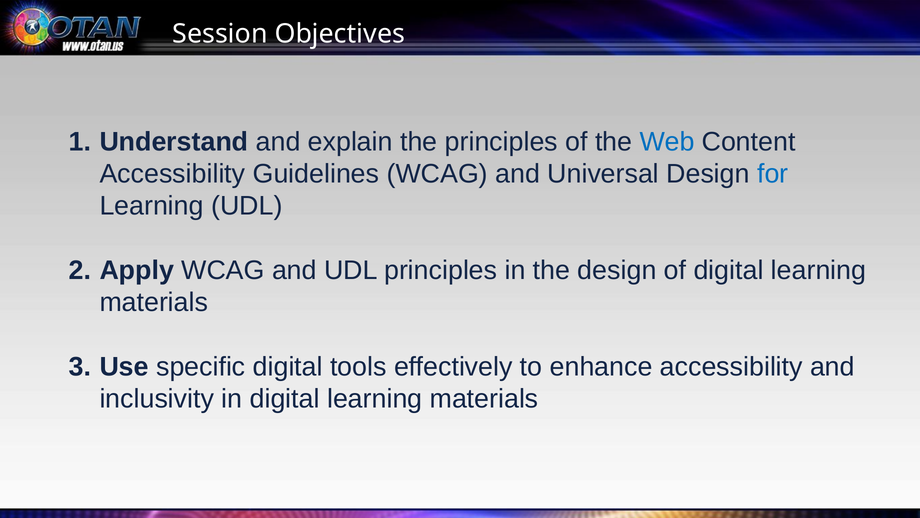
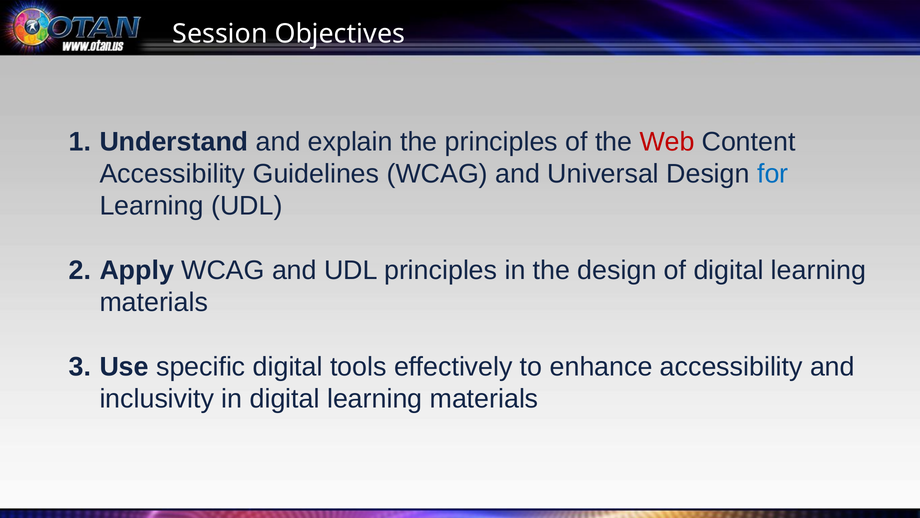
Web colour: blue -> red (667, 142)
